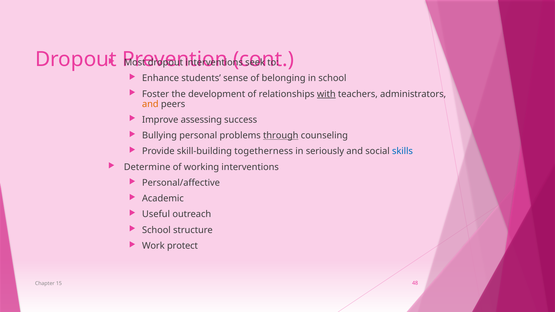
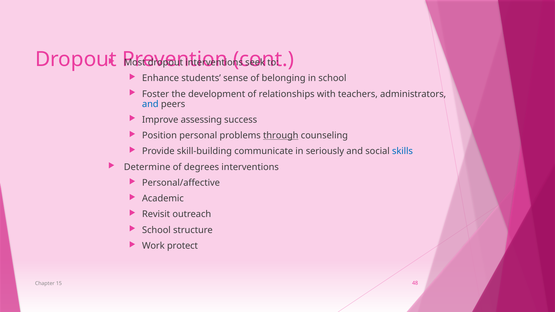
with underline: present -> none (326, 94)
and colour: orange -> blue (150, 104)
Bullying: Bullying -> Position (159, 136)
togetherness: togetherness -> communicate (264, 151)
working: working -> degrees (201, 167)
Useful: Useful -> Revisit (156, 214)
